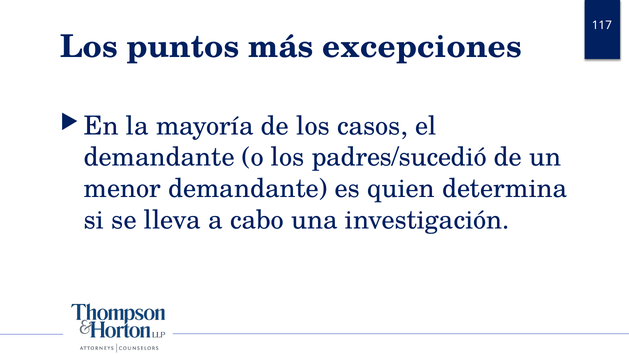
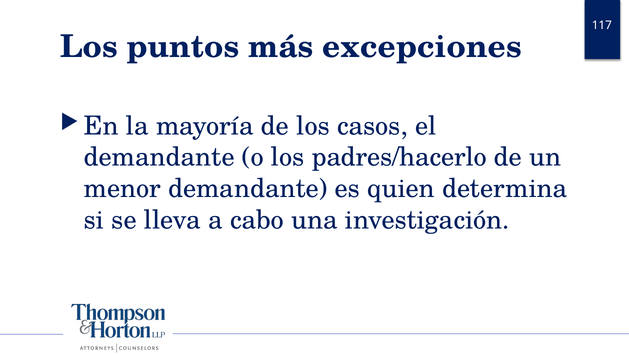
padres/sucedió: padres/sucedió -> padres/hacerlo (399, 157)
